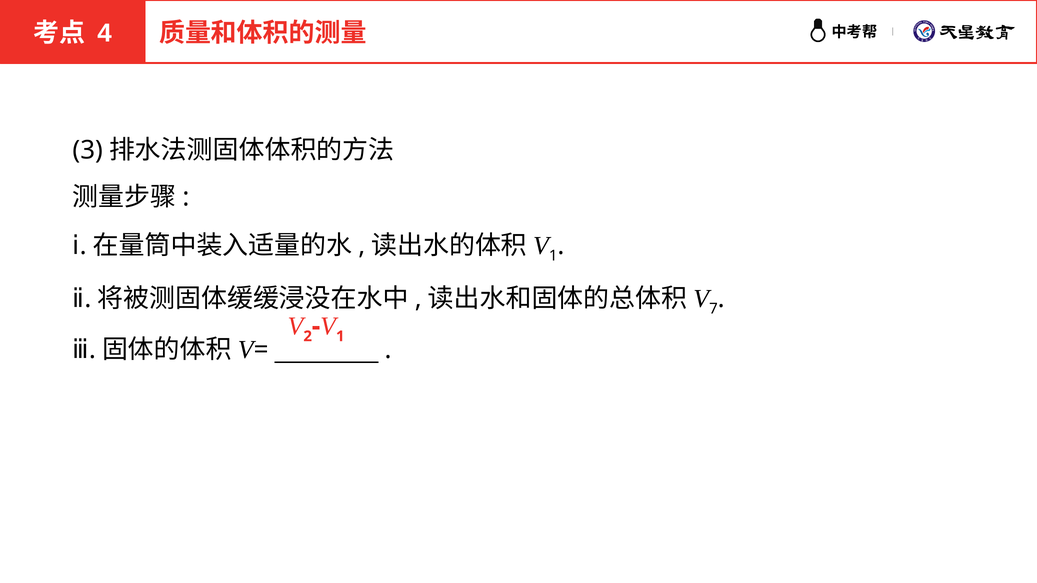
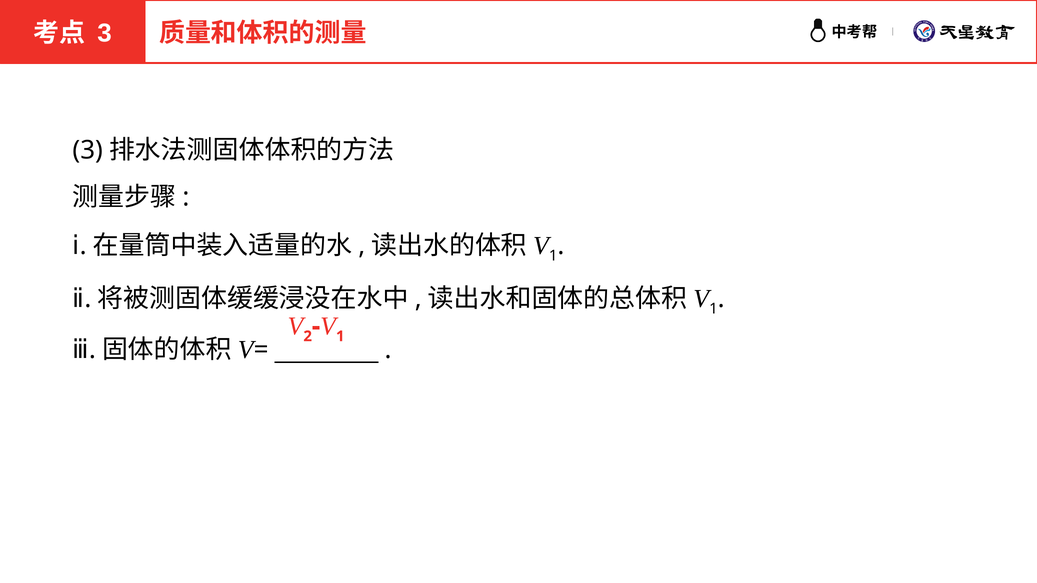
4: 4 -> 3 (105, 33)
7: 7 -> 1 (713, 309)
